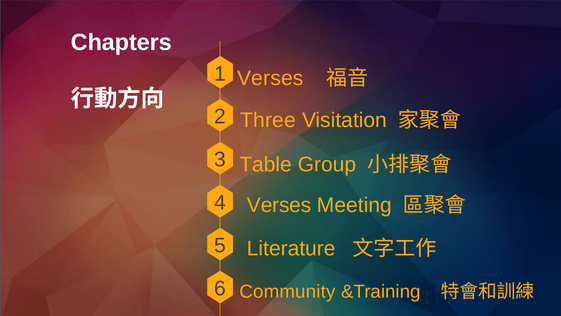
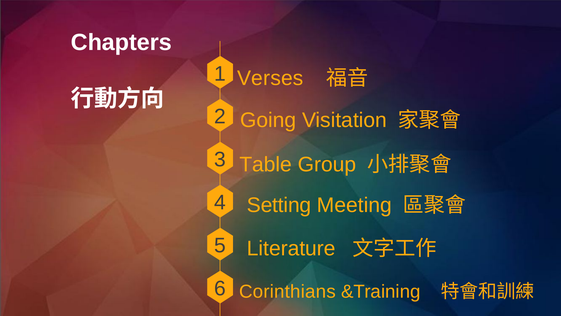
Three: Three -> Going (268, 120)
4 Verses: Verses -> Setting (279, 205)
Community: Community -> Corinthians (287, 291)
